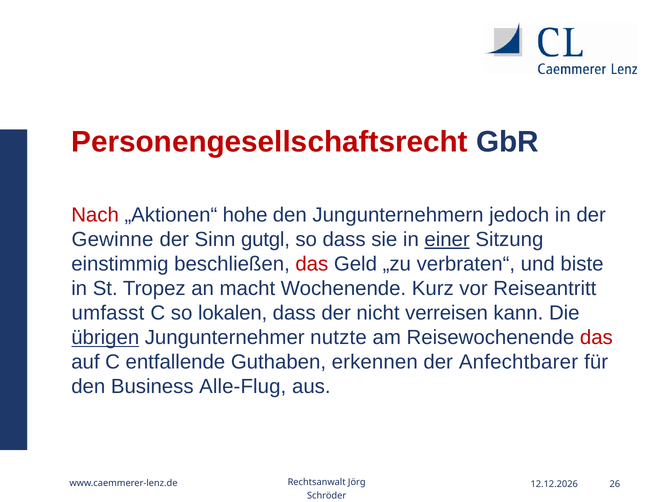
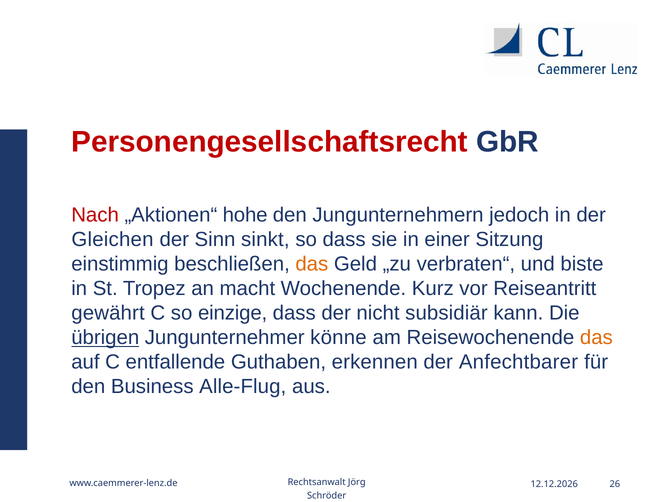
Gewinne: Gewinne -> Gleichen (112, 239)
gutgl: gutgl -> sinkt (265, 239)
einer underline: present -> none (447, 239)
das colour: red -> orange (312, 264)
umfasst: umfasst -> gewährt (108, 313)
lokalen: lokalen -> einzige (233, 313)
verreisen: verreisen -> subsidiär (446, 313)
nutzte: nutzte -> könne (338, 337)
das colour: red -> orange (596, 337)
